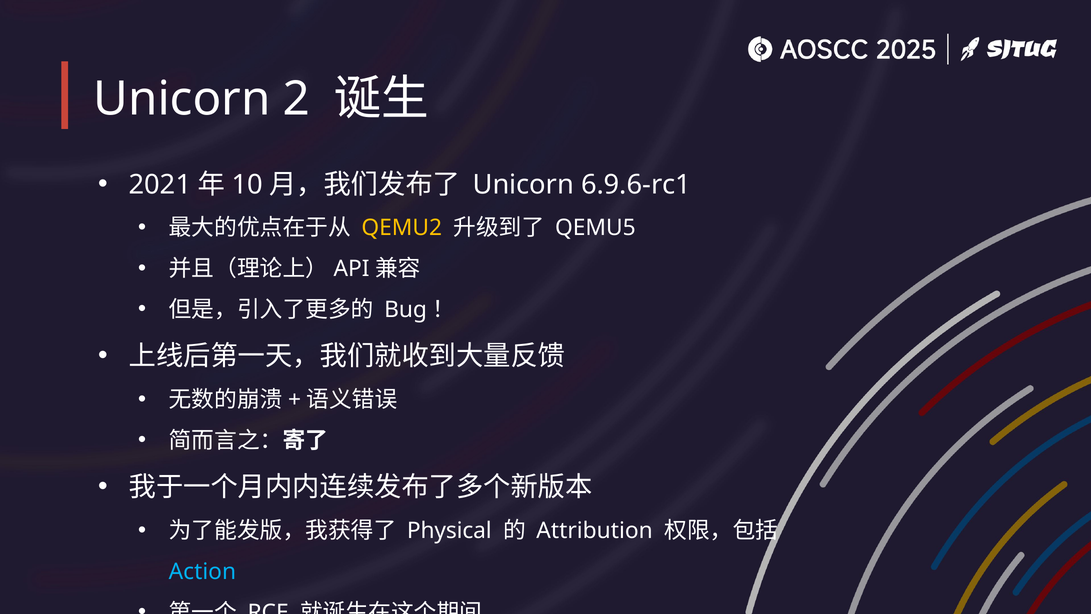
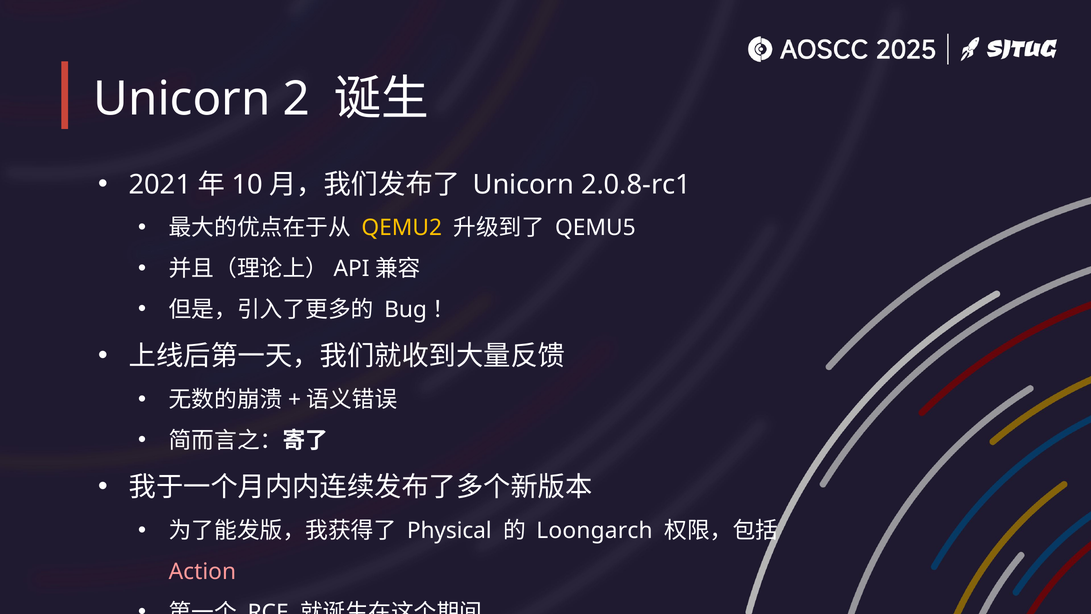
6.9.6-rc1: 6.9.6-rc1 -> 2.0.8-rc1 (636, 184)
Attribution: Attribution -> Loongarch (594, 531)
Action colour: light blue -> pink (202, 571)
